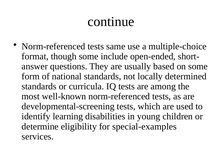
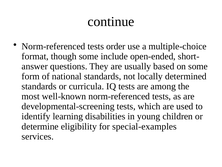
same: same -> order (116, 46)
